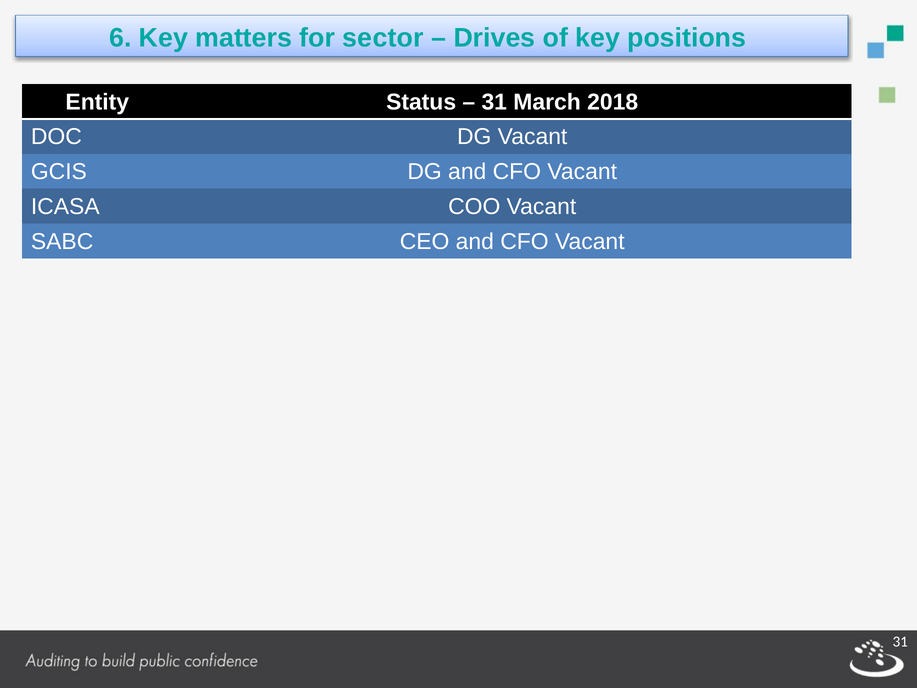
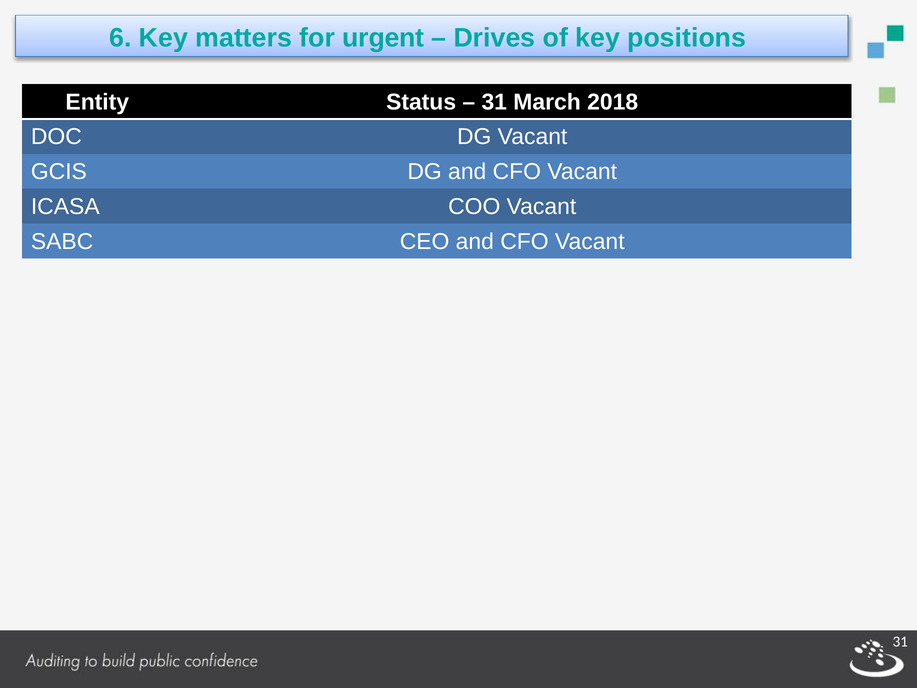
sector: sector -> urgent (383, 38)
